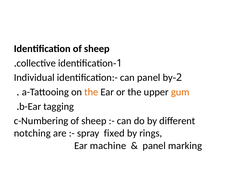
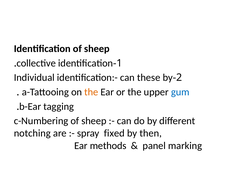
can panel: panel -> these (149, 77)
gum colour: orange -> blue (180, 92)
rings: rings -> then (151, 133)
machine: machine -> methods (108, 145)
